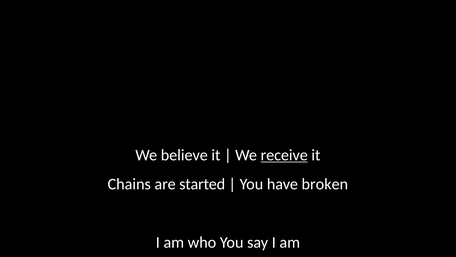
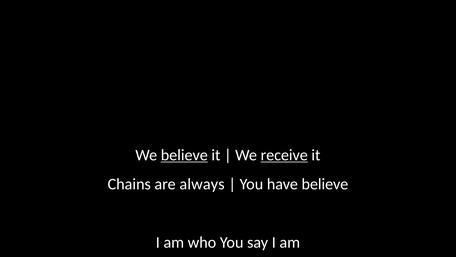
believe underline: none -> present (184, 155)
started: started -> always (202, 184)
have broken: broken -> believe (325, 184)
